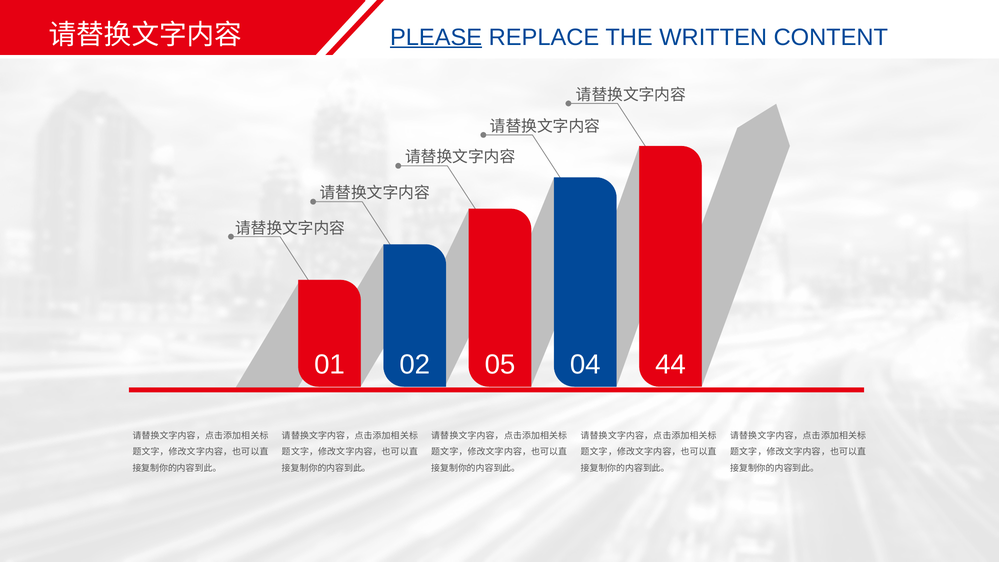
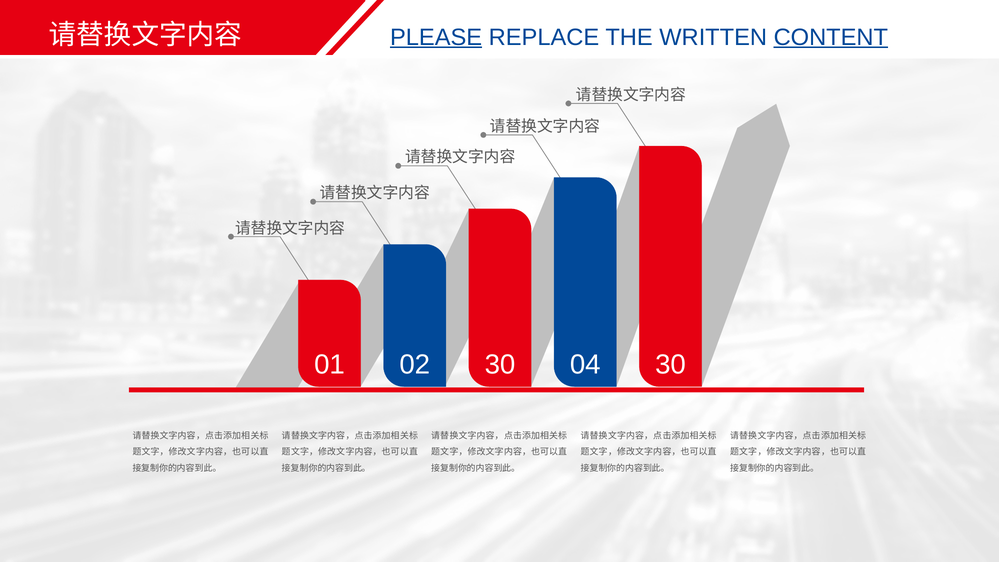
CONTENT underline: none -> present (831, 37)
02 05: 05 -> 30 (500, 365)
04 44: 44 -> 30 (671, 365)
